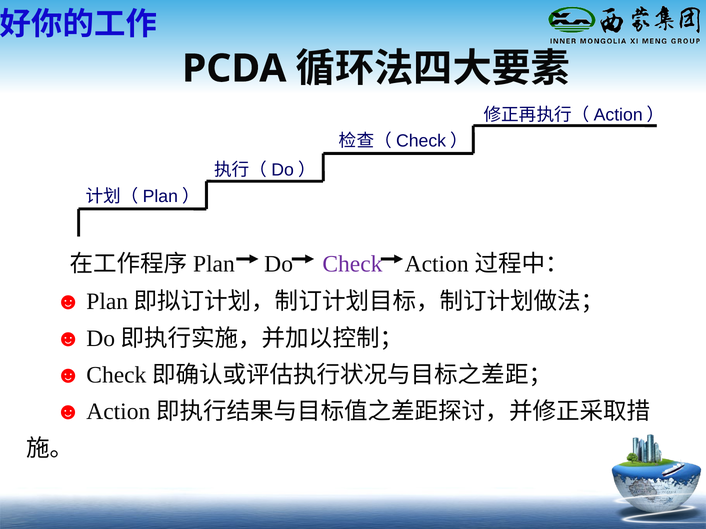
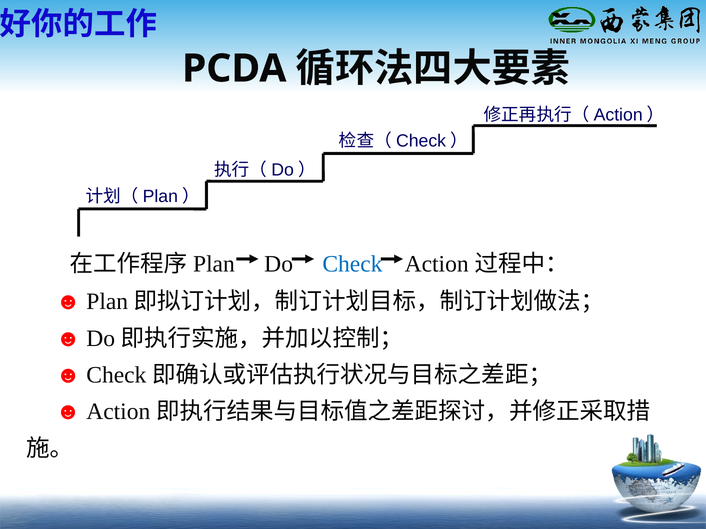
Check colour: purple -> blue (352, 264)
